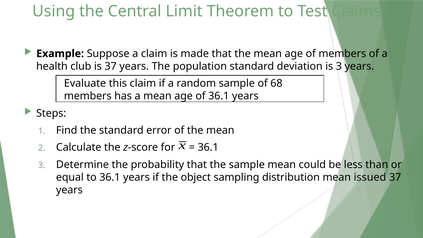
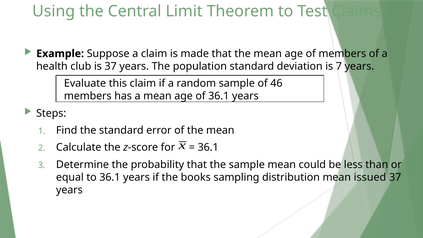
is 3: 3 -> 7 (339, 66)
68: 68 -> 46 (276, 83)
object: object -> books (196, 177)
